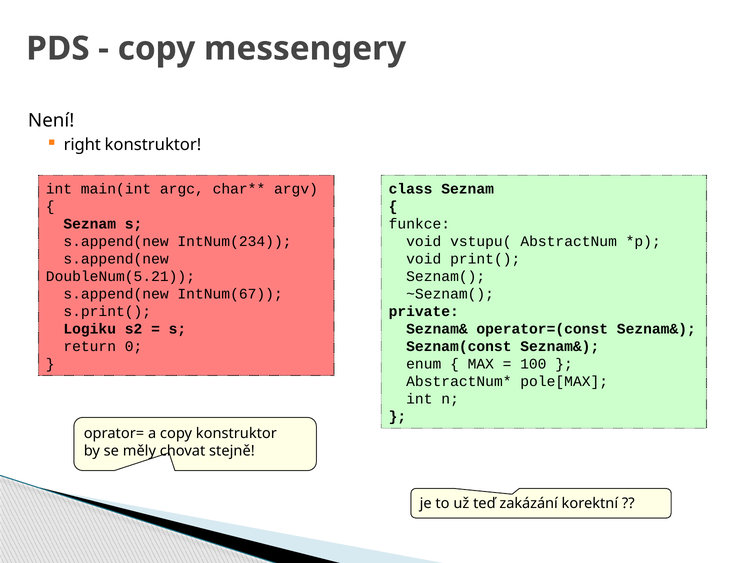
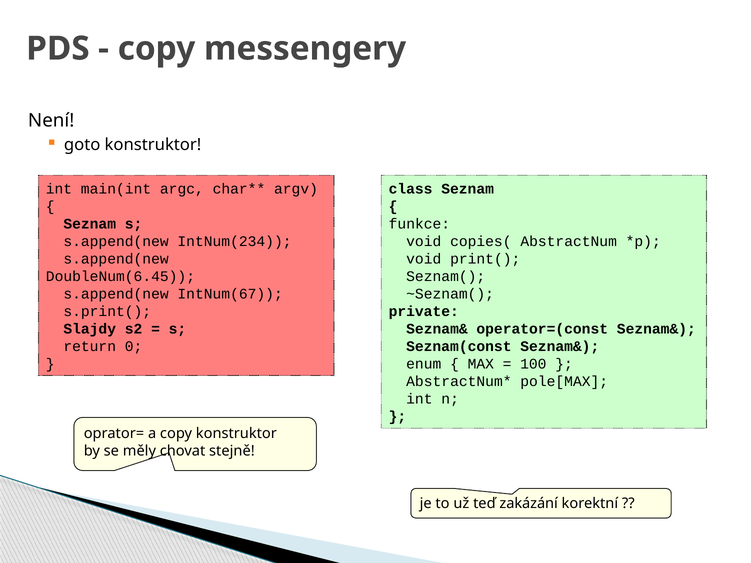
right: right -> goto (82, 145)
vstupu(: vstupu( -> copies( (481, 241)
DoubleNum(5.21: DoubleNum(5.21 -> DoubleNum(6.45 (120, 277)
Logiku: Logiku -> Slajdy (90, 329)
